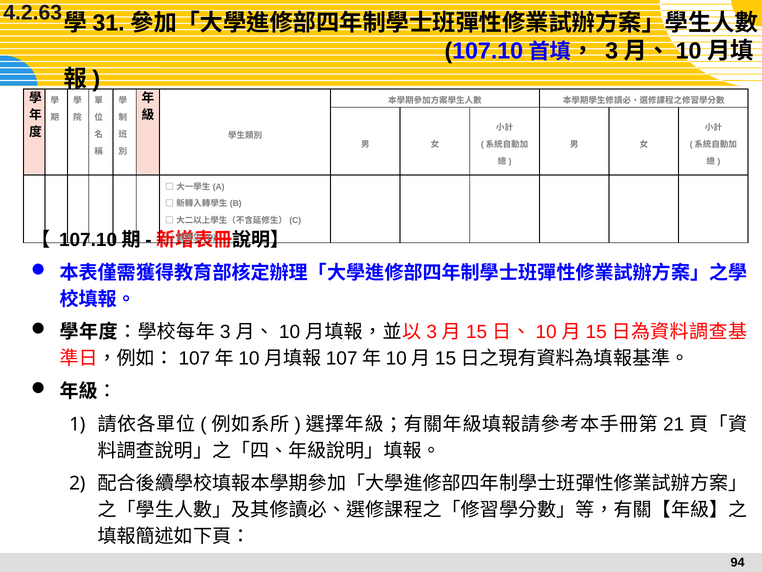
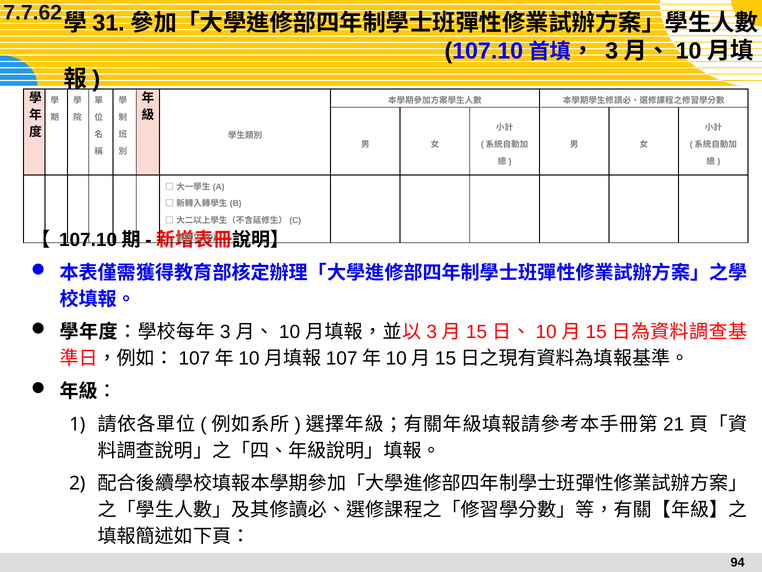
4.2.63: 4.2.63 -> 7.7.62 (33, 13)
